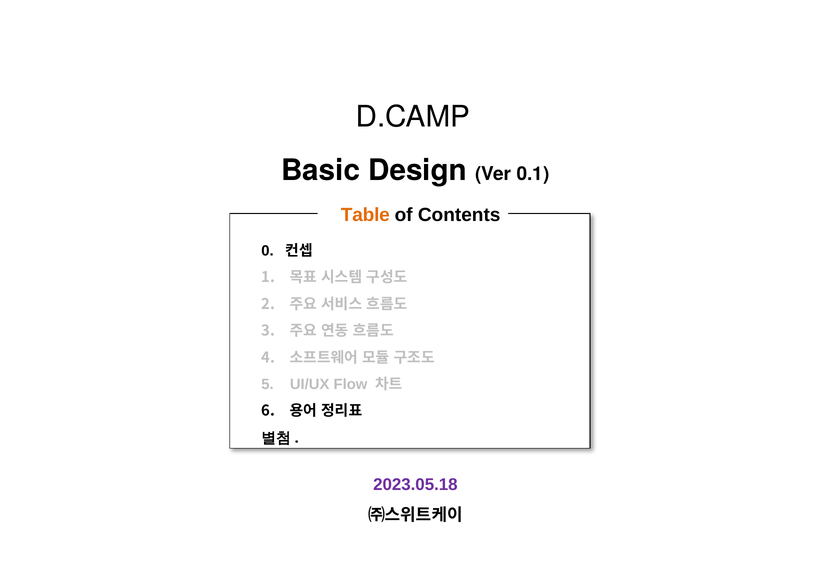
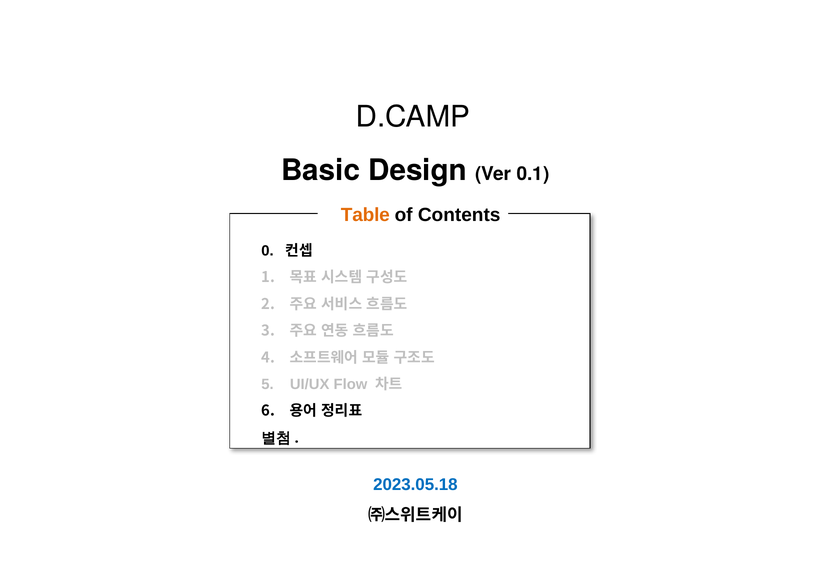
2023.05.18 colour: purple -> blue (415, 485)
